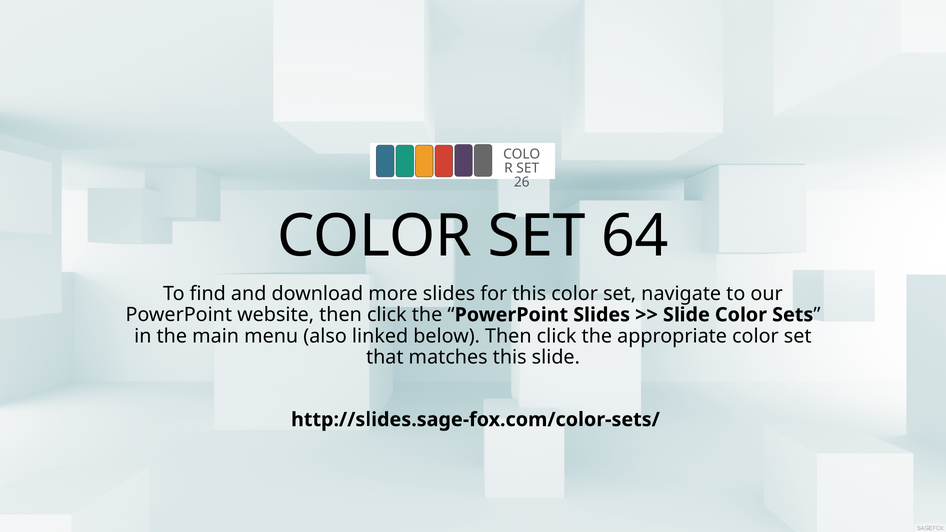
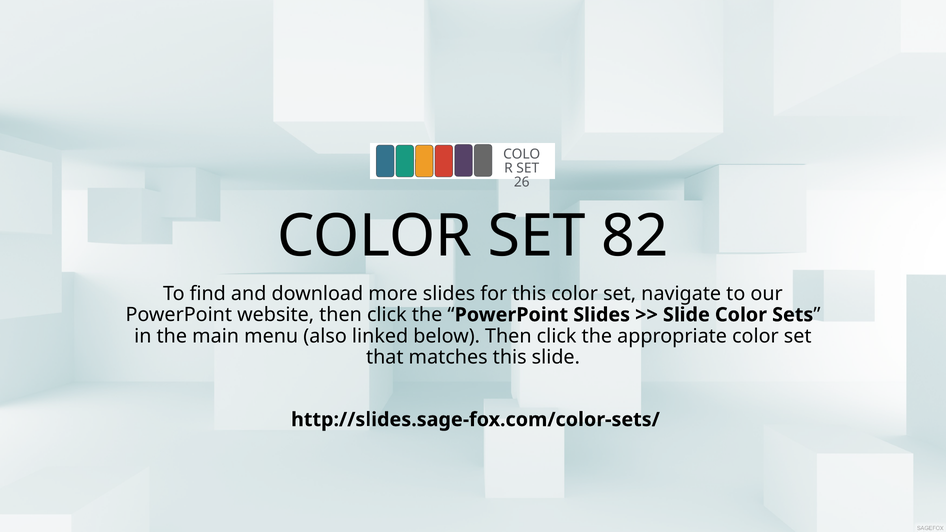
64: 64 -> 82 (635, 236)
